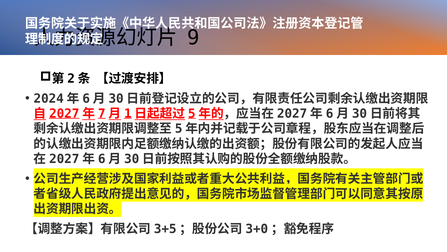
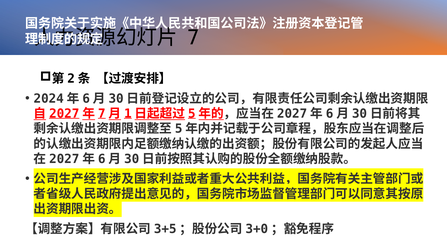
9: 9 -> 7 (193, 38)
